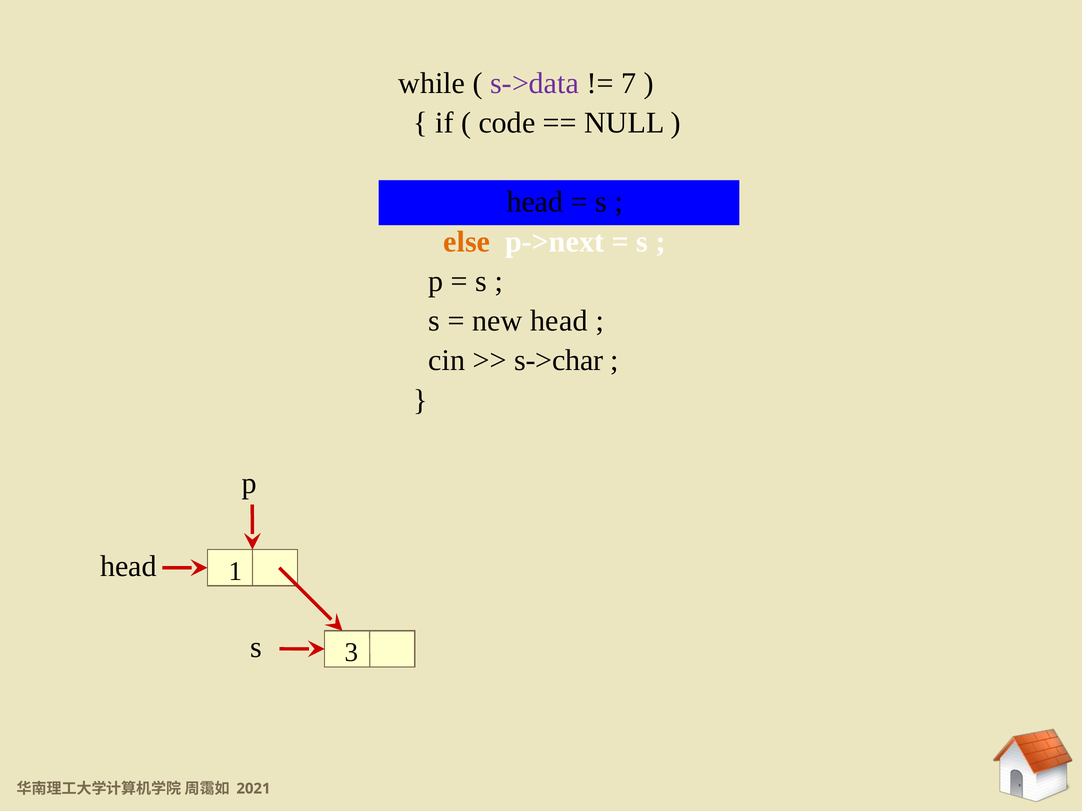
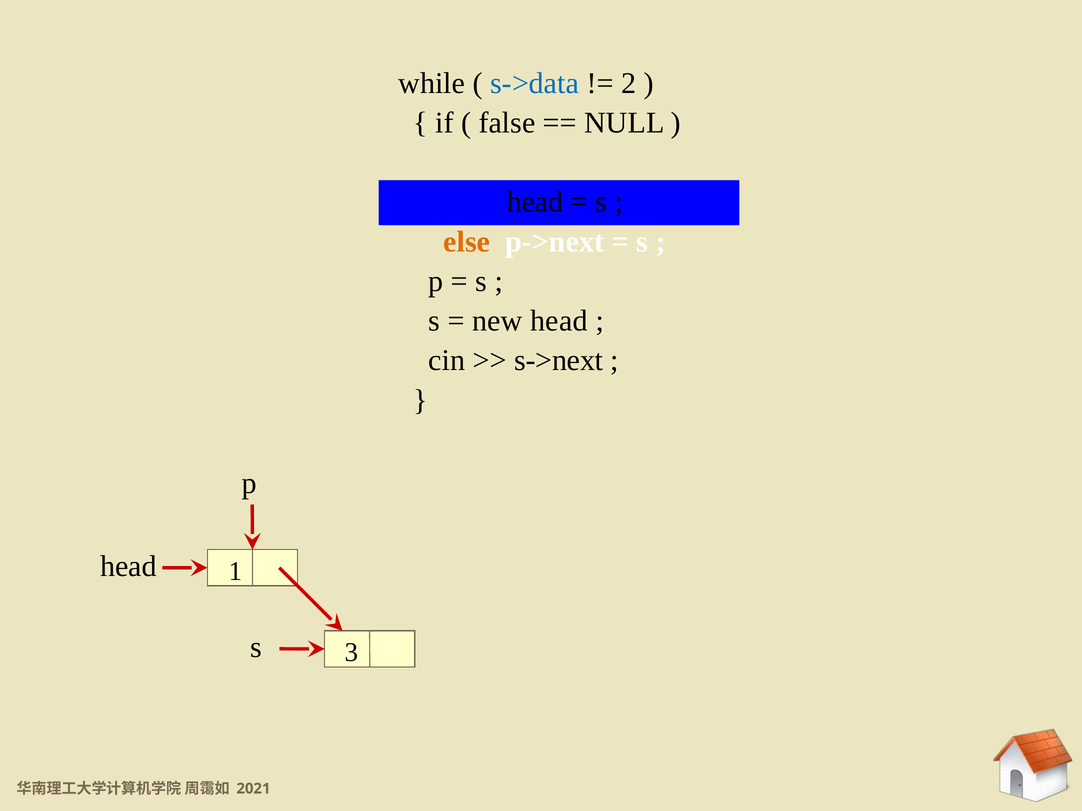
s->data colour: purple -> blue (535, 83)
7: 7 -> 2 (629, 83)
code: code -> false (507, 123)
s->char: s->char -> s->next (559, 361)
